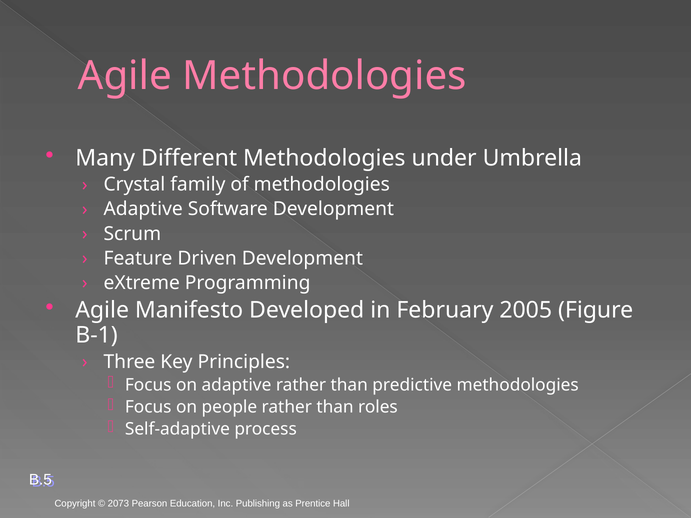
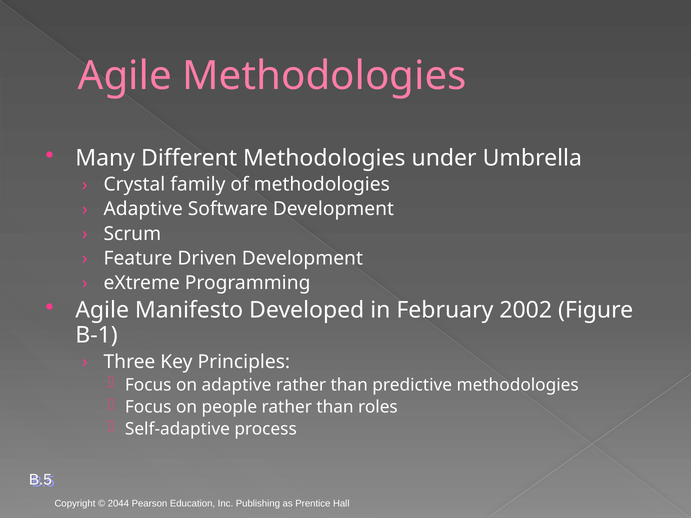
2005: 2005 -> 2002 (526, 310)
2073: 2073 -> 2044 (118, 504)
